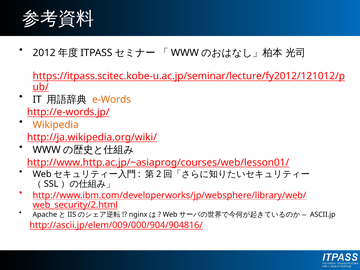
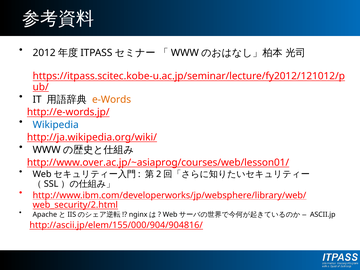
Wikipedia colour: orange -> blue (56, 125)
http://www.http.ac.jp/~asiaprog/courses/web/lesson01/: http://www.http.ac.jp/~asiaprog/courses/web/lesson01/ -> http://www.over.ac.jp/~asiaprog/courses/web/lesson01/ (158, 162)
http://ascii.jp/elem/009/000/904/904816/: http://ascii.jp/elem/009/000/904/904816/ -> http://ascii.jp/elem/155/000/904/904816/ (116, 225)
